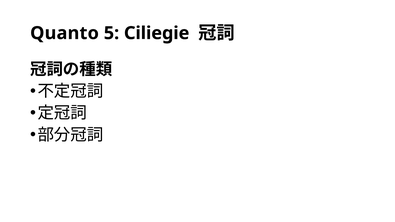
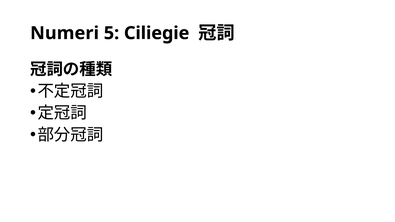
Quanto: Quanto -> Numeri (65, 33)
